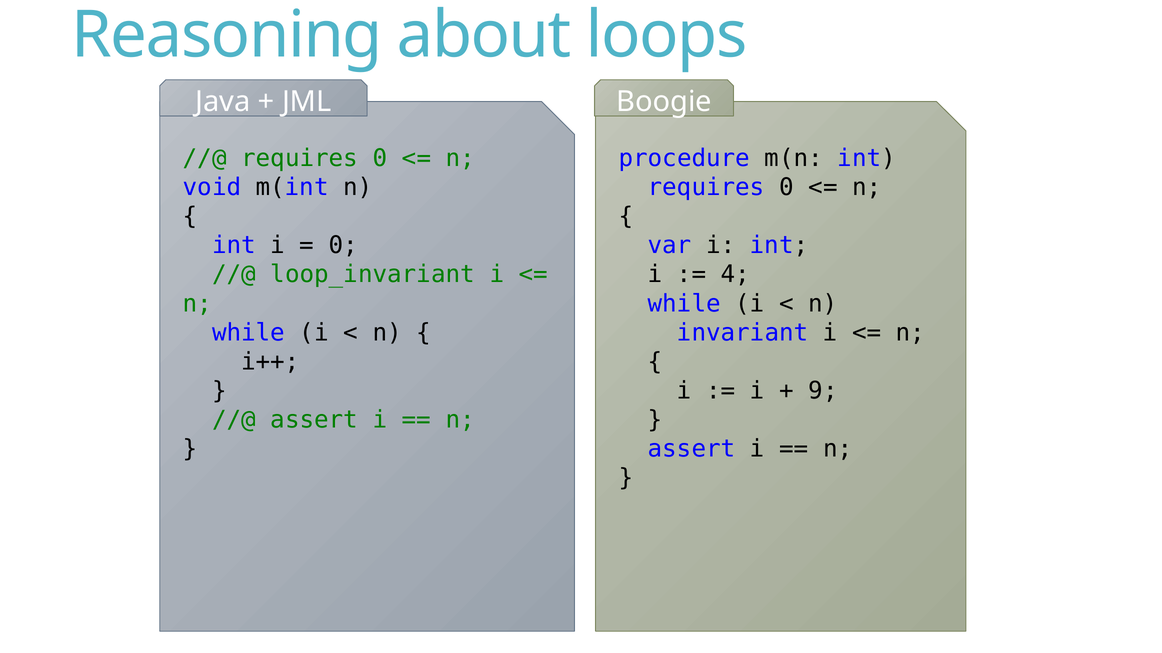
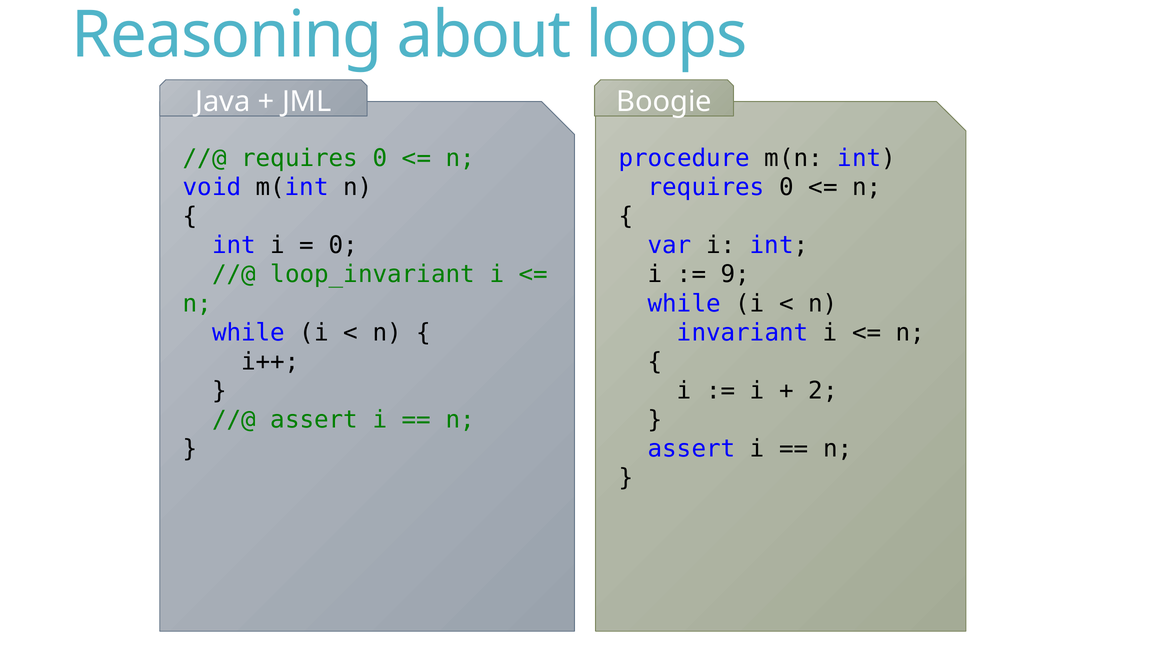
4: 4 -> 9 (735, 275)
9: 9 -> 2 (823, 391)
